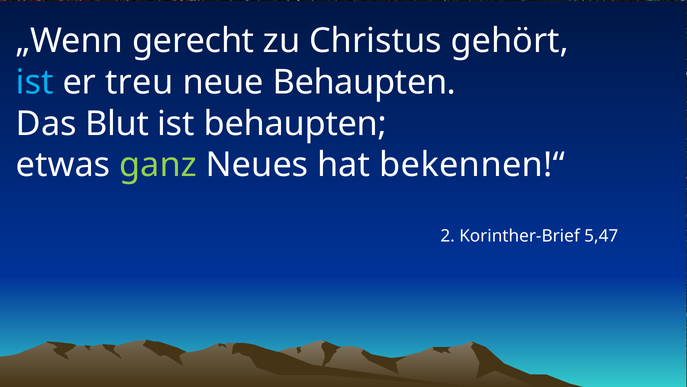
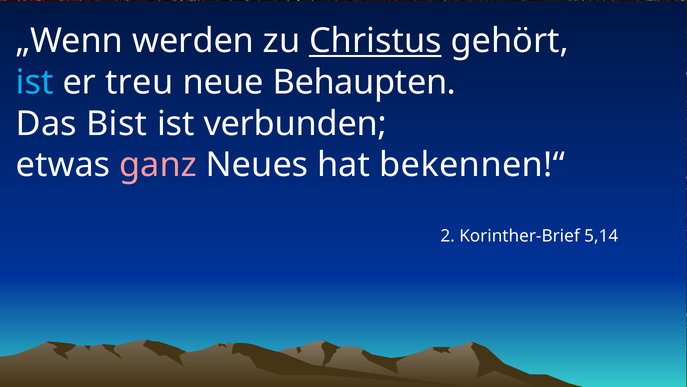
gerecht: gerecht -> werden (193, 41)
Christus underline: none -> present (375, 41)
Blut: Blut -> Bist (117, 124)
ist behaupten: behaupten -> verbunden (295, 124)
ganz colour: light green -> pink (158, 165)
5,47: 5,47 -> 5,14 (601, 236)
